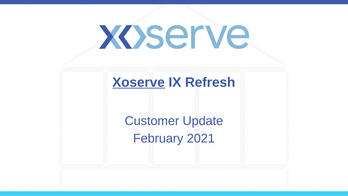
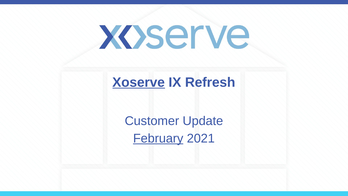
February underline: none -> present (158, 138)
